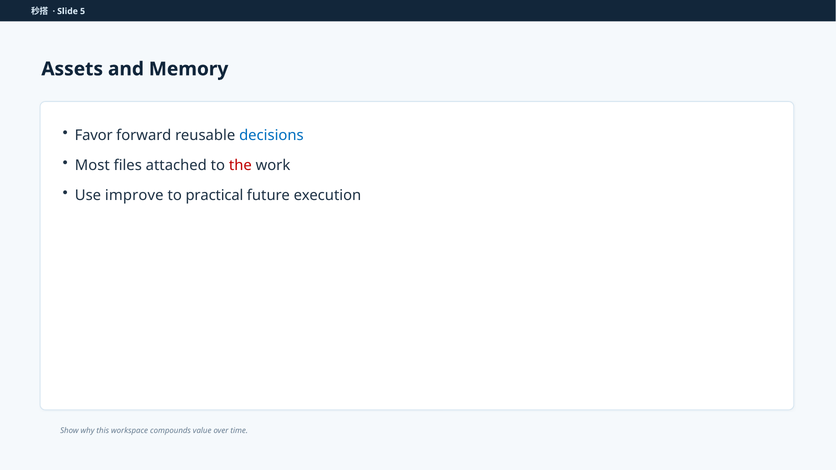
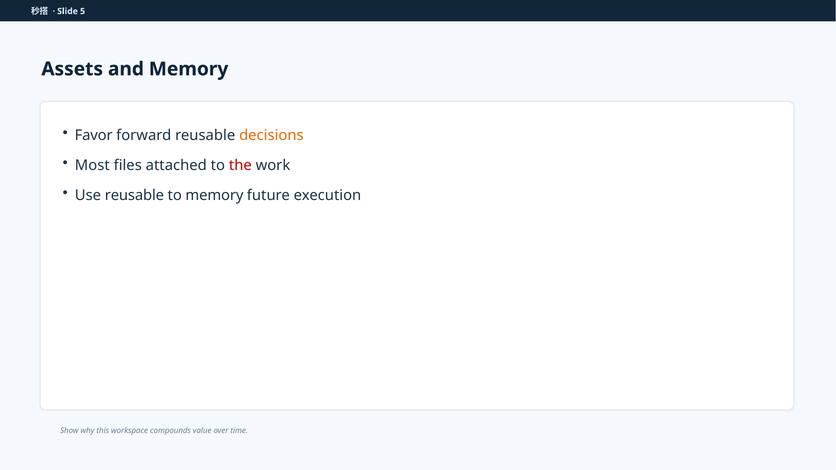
decisions colour: blue -> orange (271, 135)
Use improve: improve -> reusable (134, 195)
to practical: practical -> memory (214, 195)
